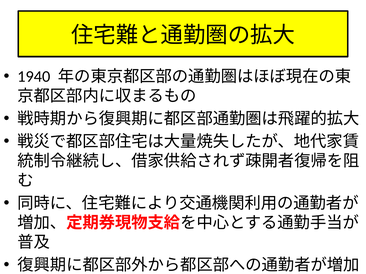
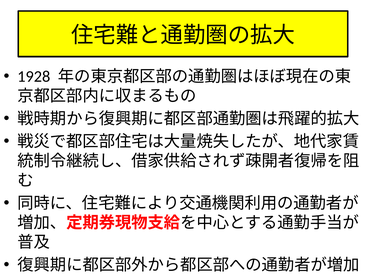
1940: 1940 -> 1928 (34, 77)
